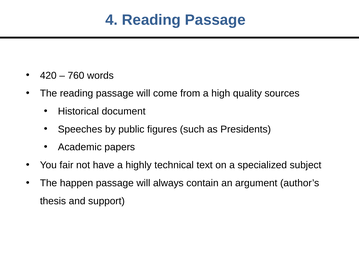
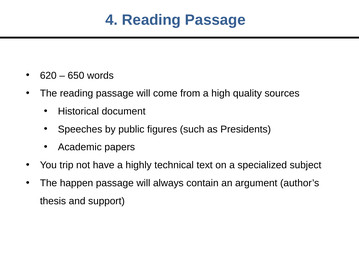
420: 420 -> 620 (48, 76)
760: 760 -> 650 (76, 76)
fair: fair -> trip (66, 165)
